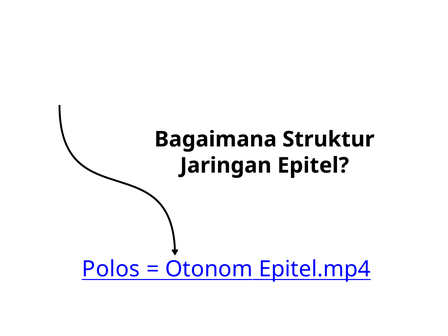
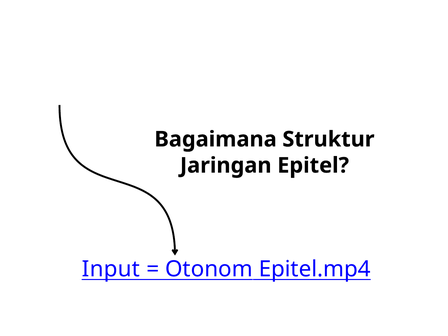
Polos: Polos -> Input (111, 269)
